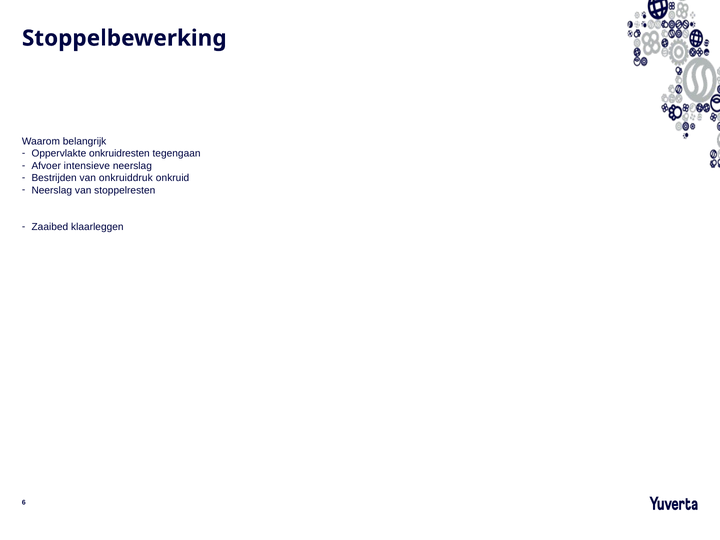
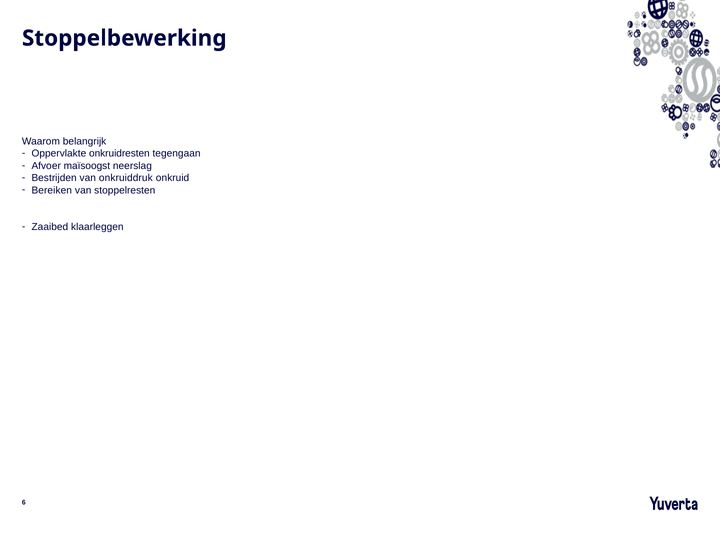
intensieve: intensieve -> maïsoogst (87, 166)
Neerslag: Neerslag -> Bereiken (52, 190)
